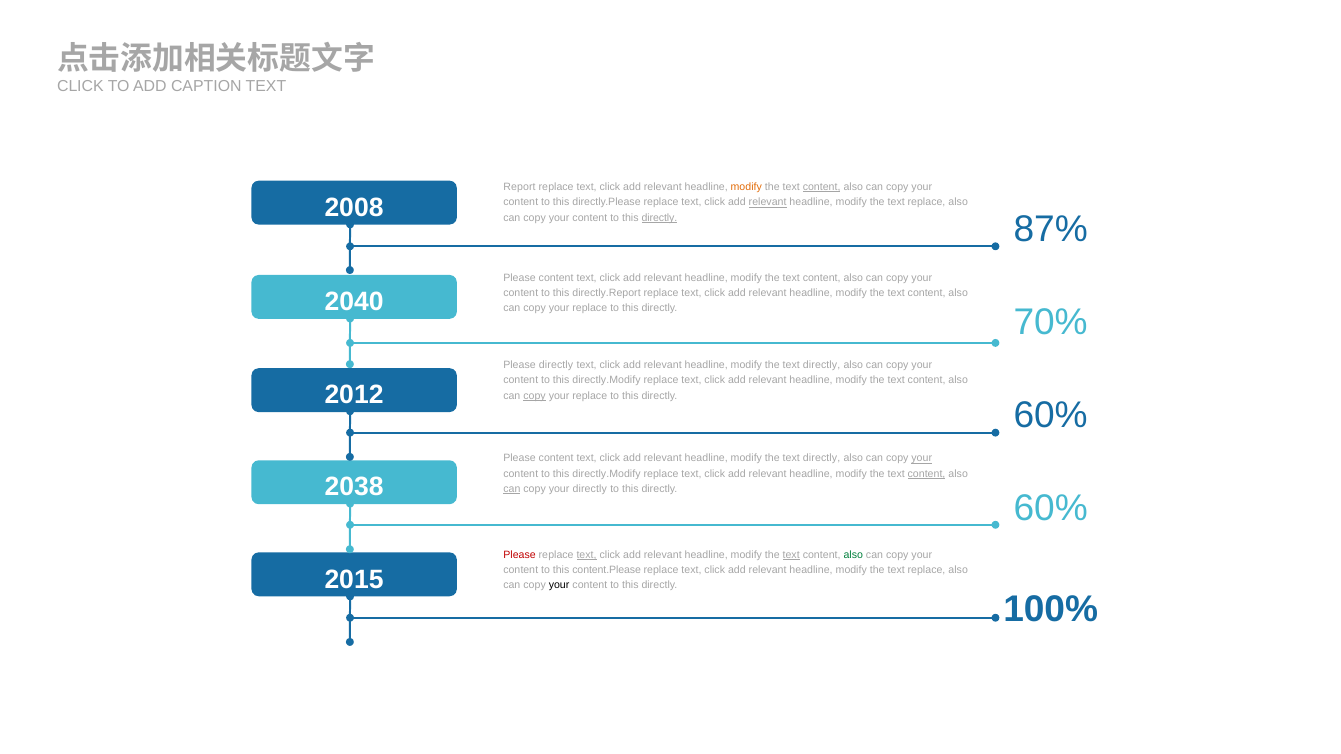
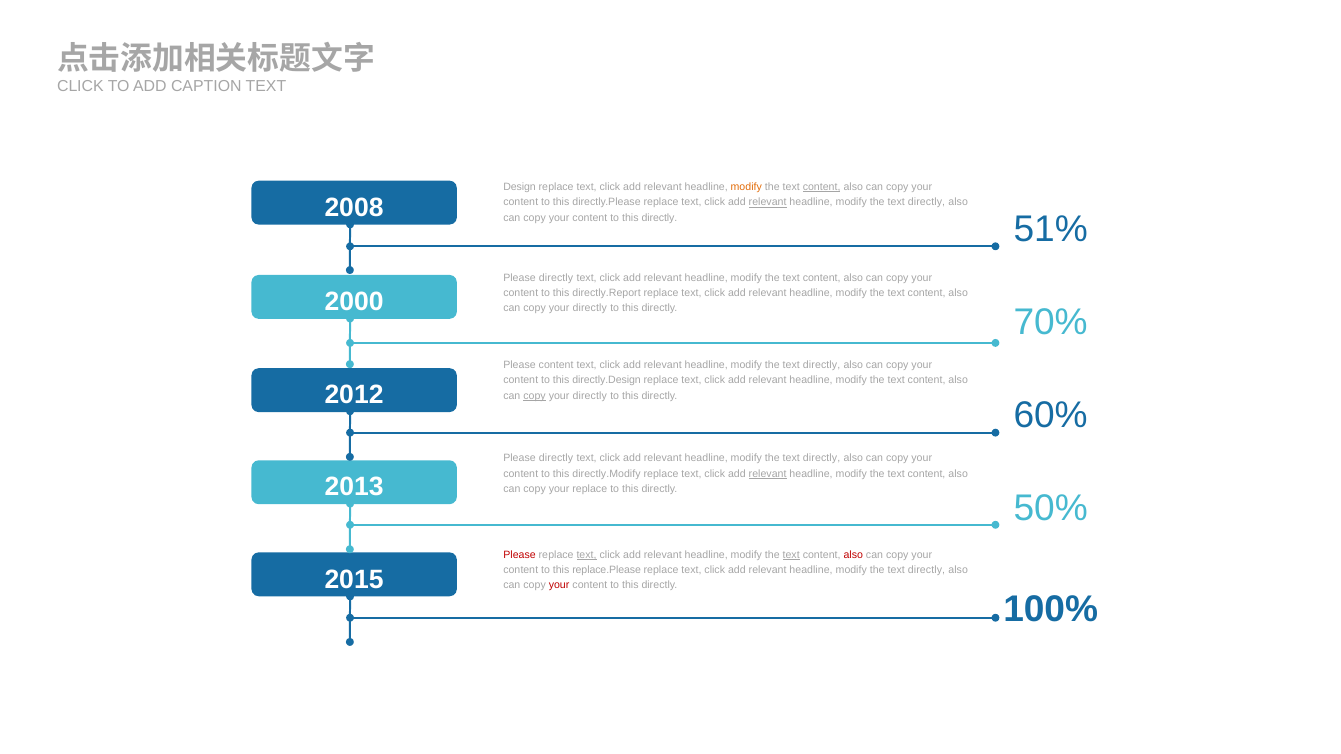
Report: Report -> Design (520, 187)
replace: replace -> directly (926, 202)
directly underline: present -> none (659, 218)
87%: 87% -> 51% (1051, 230)
content: content -> directly (556, 278)
2040: 2040 -> 2000 (354, 302)
replace: replace -> directly (590, 308)
Please directly: directly -> content (556, 365)
directly.Modify: directly.Modify -> directly.Design (607, 380)
replace: replace -> directly (590, 396)
content: content -> directly (556, 459)
your underline: present -> none (922, 459)
relevant underline: none -> present (768, 474)
content underline: present -> none (927, 474)
2038: 2038 -> 2013 (354, 487)
can underline: present -> none (512, 489)
your directly: directly -> replace (590, 489)
60%: 60% -> 50% (1051, 508)
also colour: green -> red (853, 555)
content.Please: content.Please -> replace.Please (607, 570)
replace: replace -> directly (926, 570)
your colour: black -> red (559, 585)
